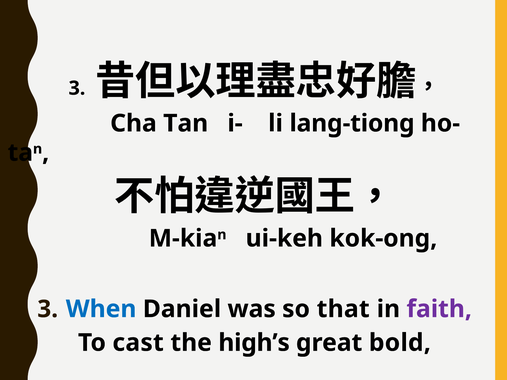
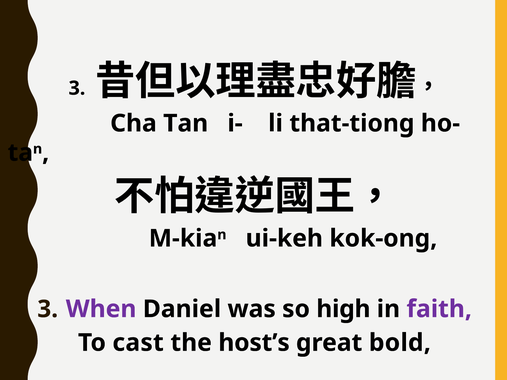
lang-tiong: lang-tiong -> that-tiong (352, 123)
When colour: blue -> purple (101, 309)
that: that -> high (343, 309)
high’s: high’s -> host’s (254, 343)
